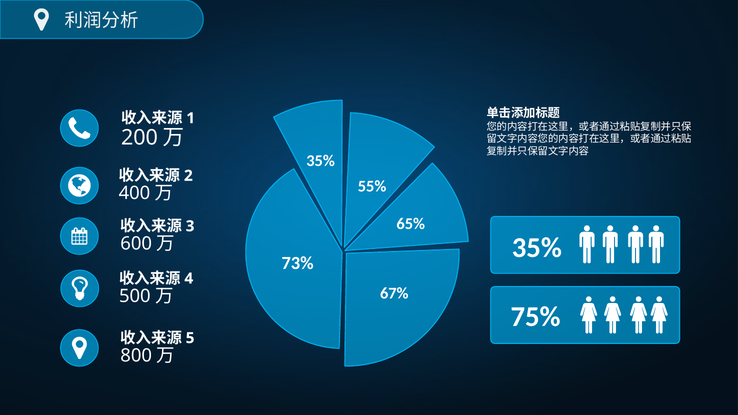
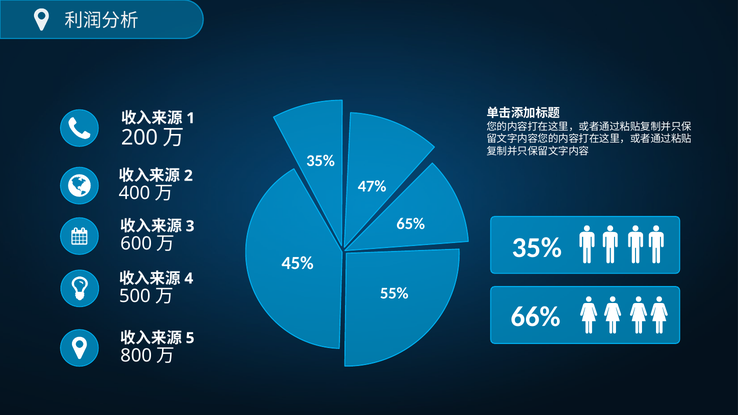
55%: 55% -> 47% (372, 187)
73%: 73% -> 45% (298, 263)
67%: 67% -> 55% (394, 294)
75%: 75% -> 66% (536, 317)
